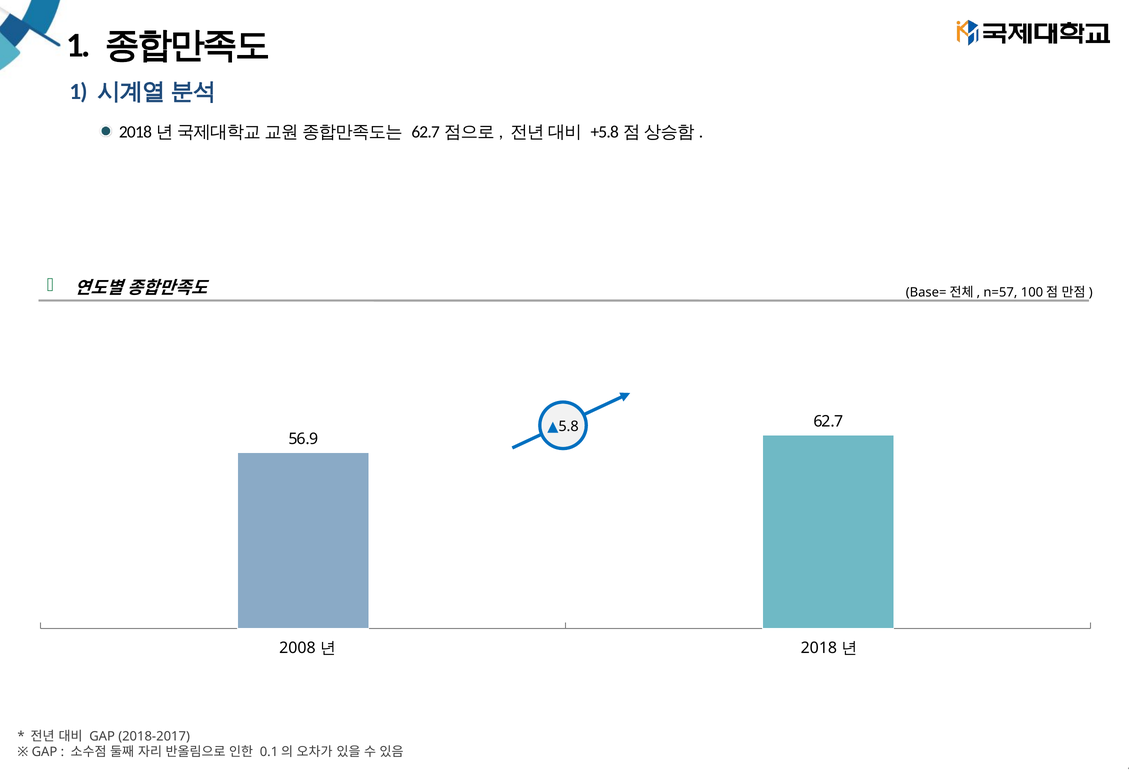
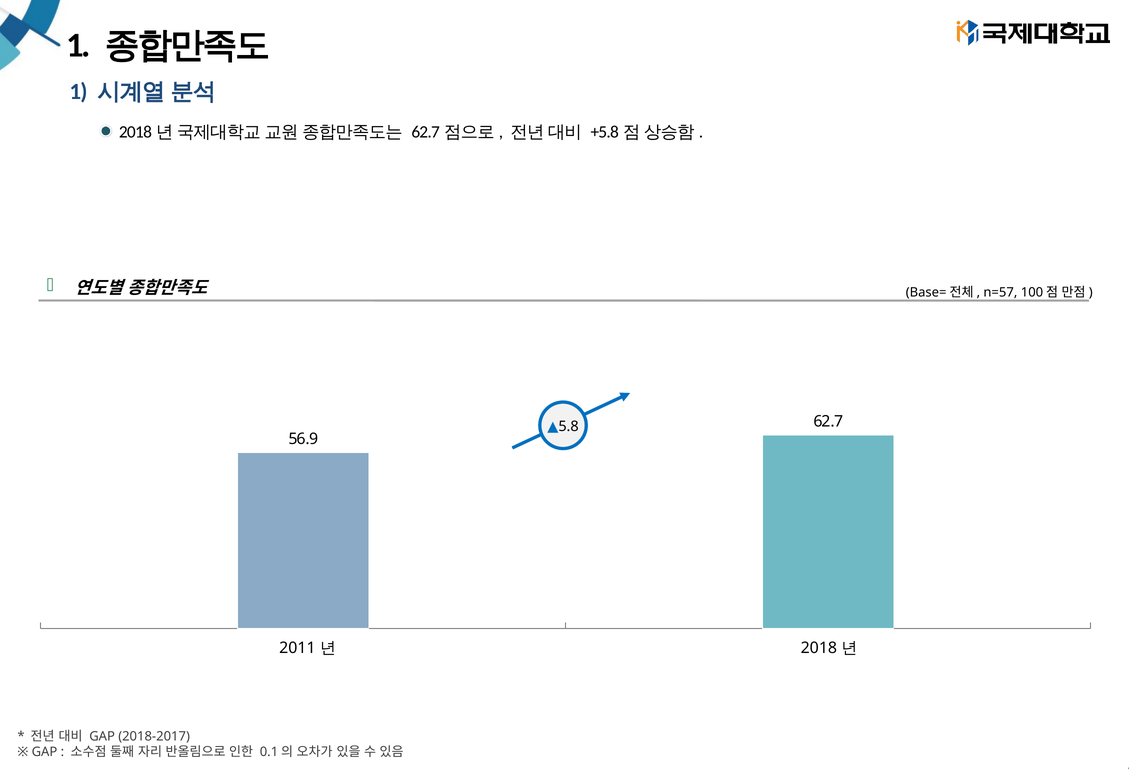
2008: 2008 -> 2011 (297, 647)
